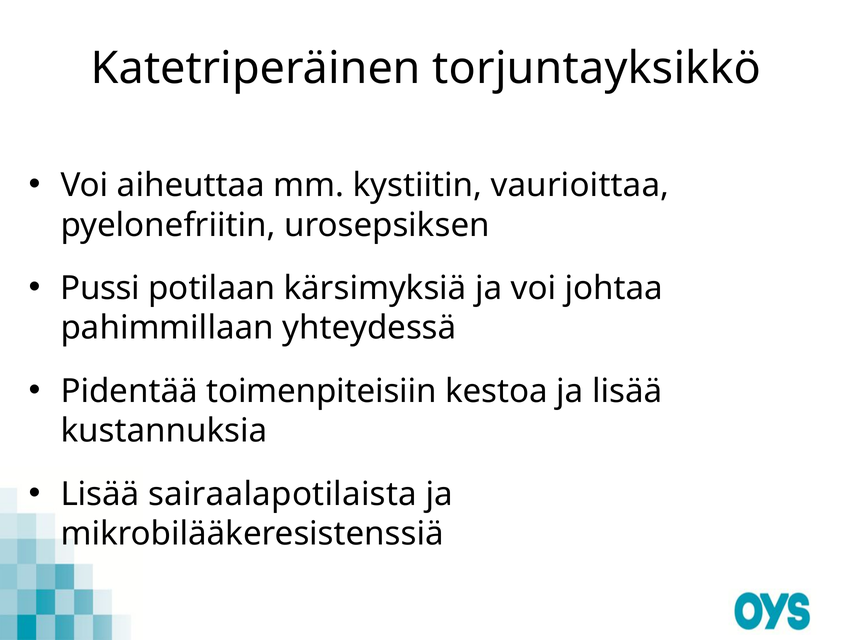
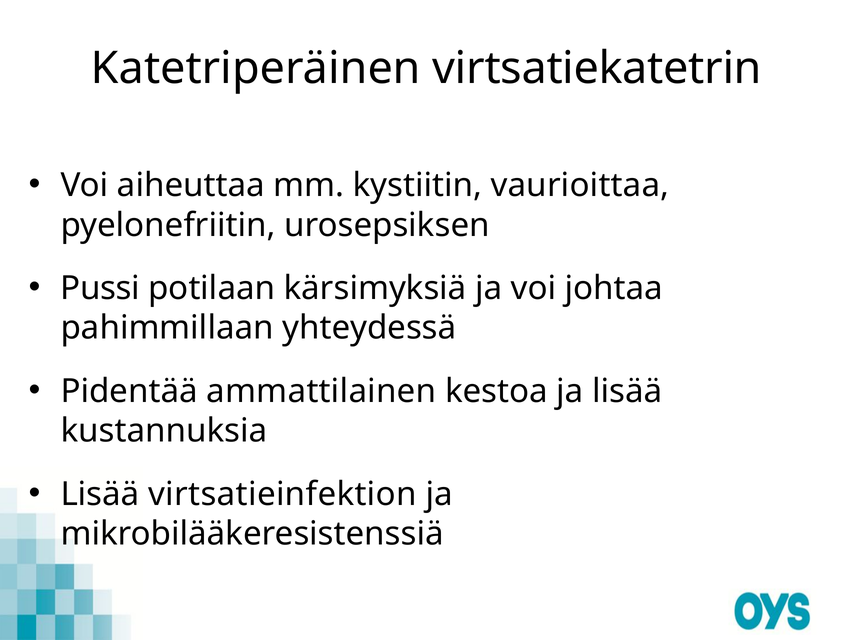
torjuntayksikkö: torjuntayksikkö -> virtsatiekatetrin (597, 68)
toimenpiteisiin: toimenpiteisiin -> ammattilainen (321, 391)
sairaalapotilaista: sairaalapotilaista -> virtsatieinfektion (282, 494)
